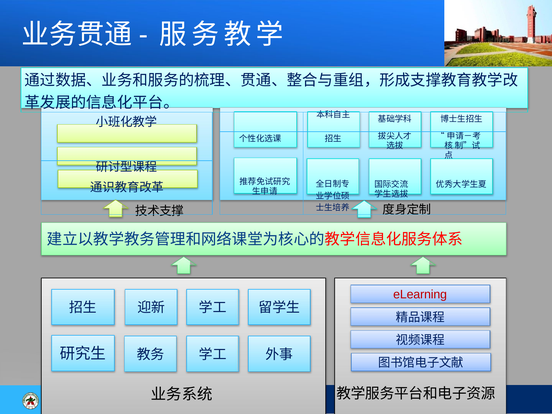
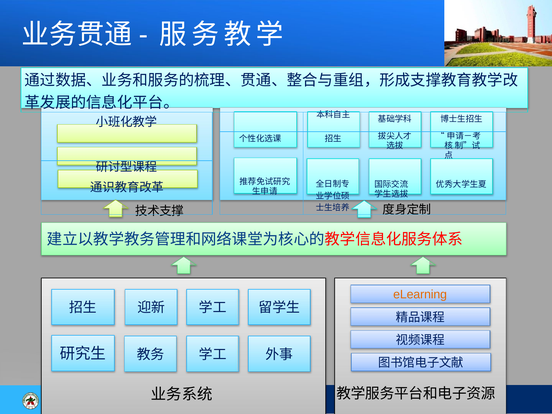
eLearning colour: red -> orange (420, 294)
